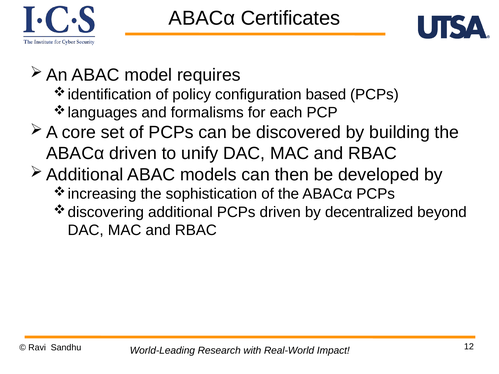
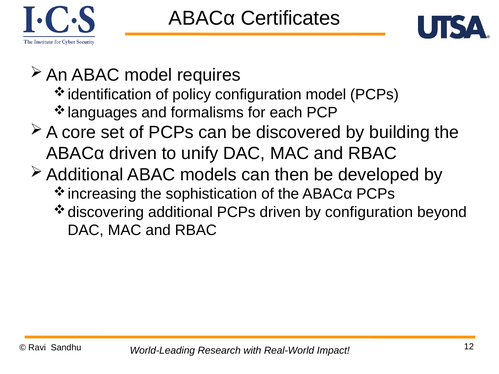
configuration based: based -> model (326, 95)
by decentralized: decentralized -> configuration (369, 212)
